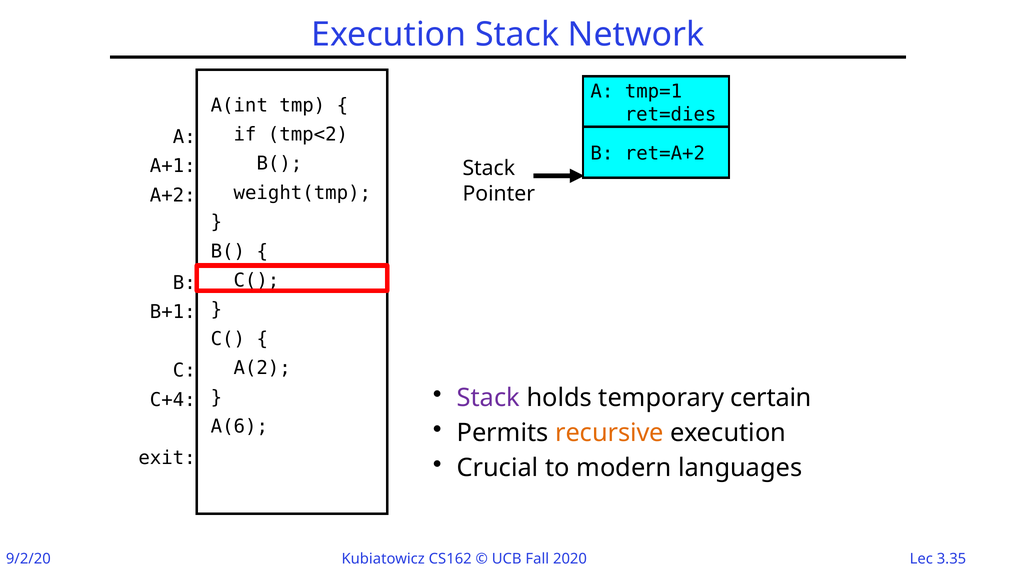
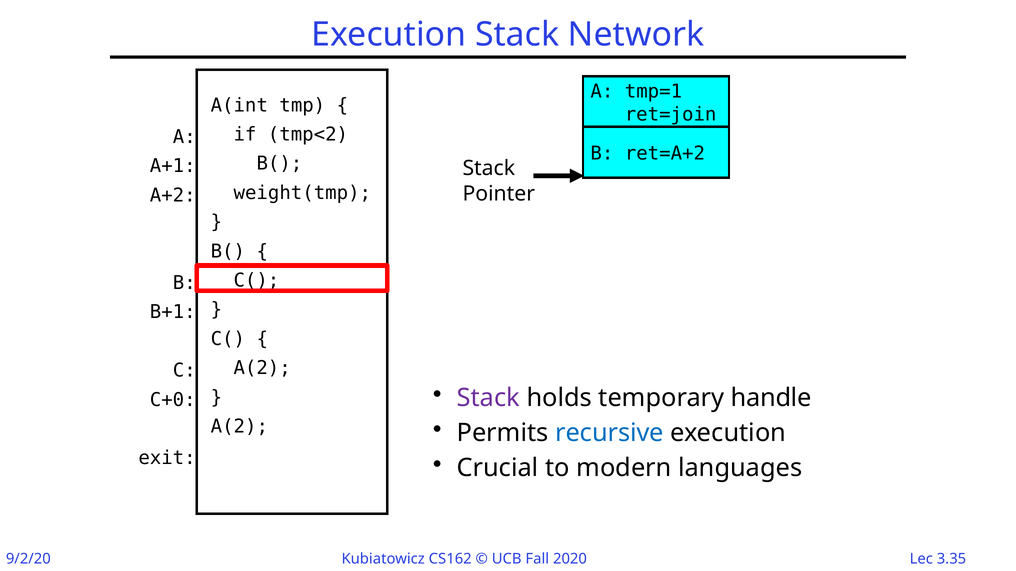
ret=dies: ret=dies -> ret=join (671, 114)
certain: certain -> handle (771, 398)
C+4: C+4 -> C+0 (173, 400)
A(6: A(6 -> A(2 (239, 427)
recursive colour: orange -> blue (610, 433)
